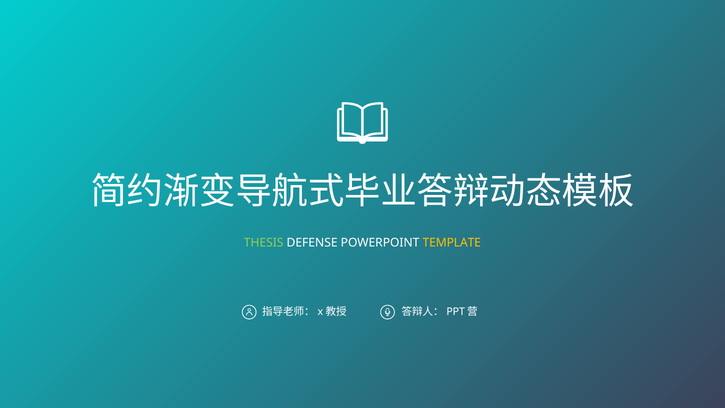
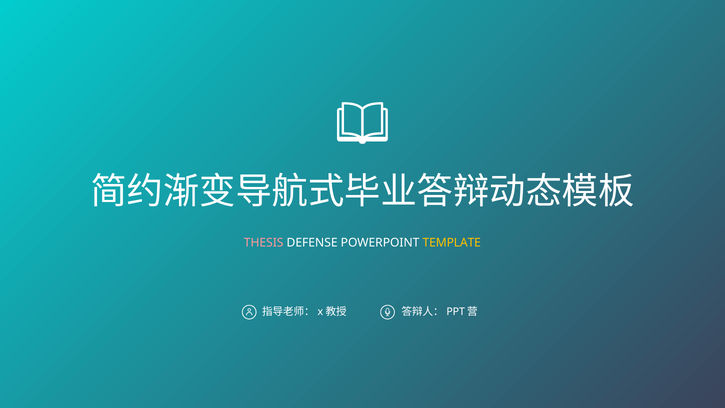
THESIS colour: light green -> pink (264, 242)
